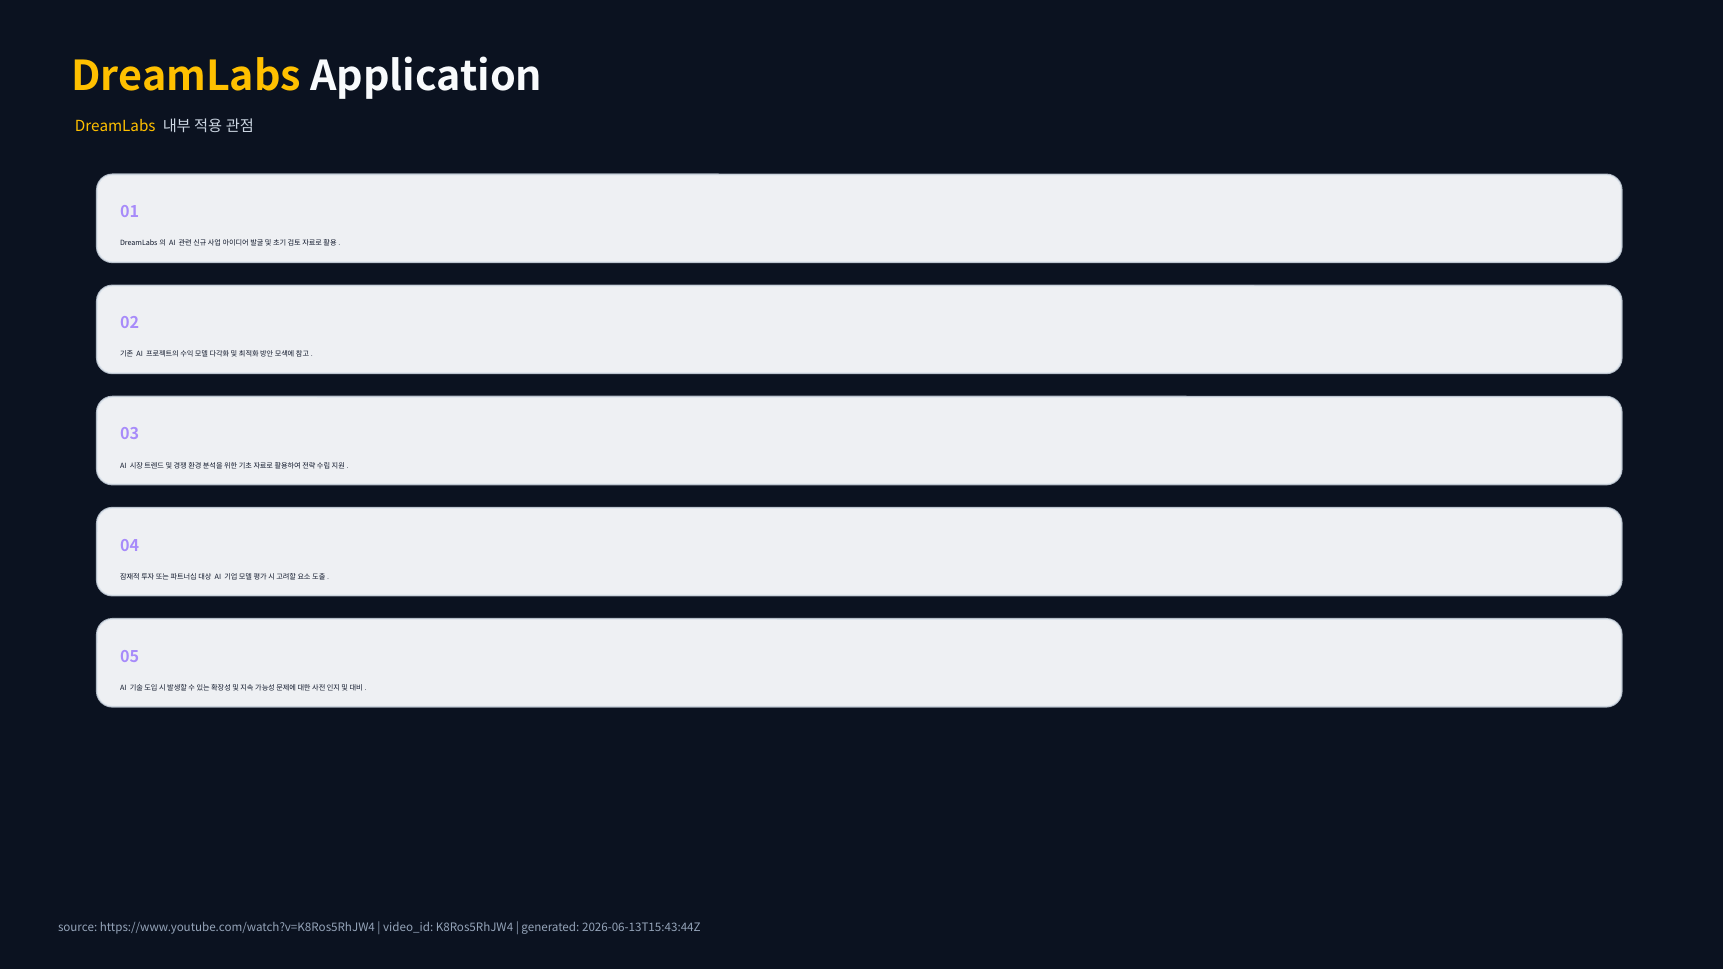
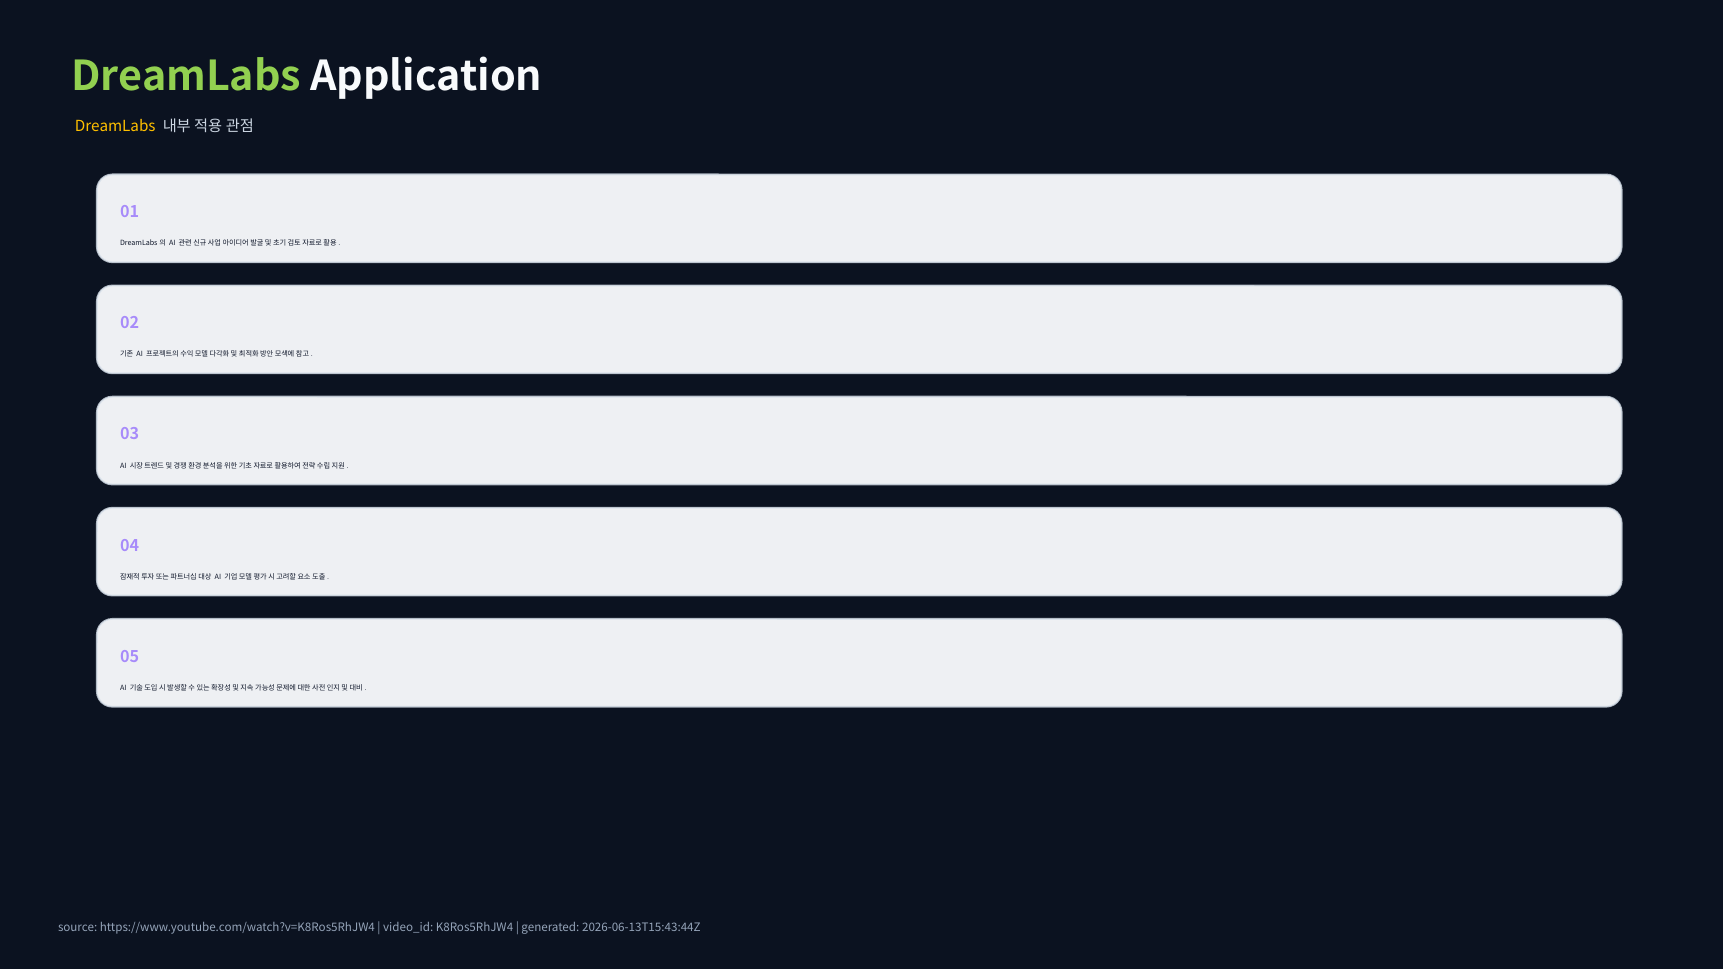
DreamLabs colour: yellow -> light green (186, 77)
